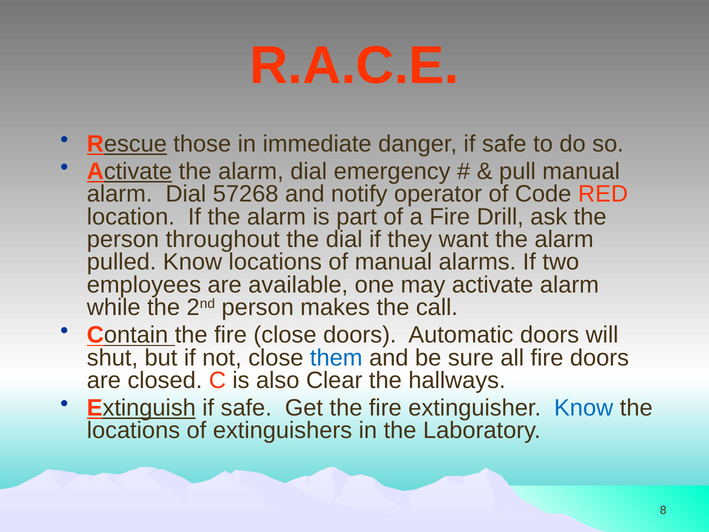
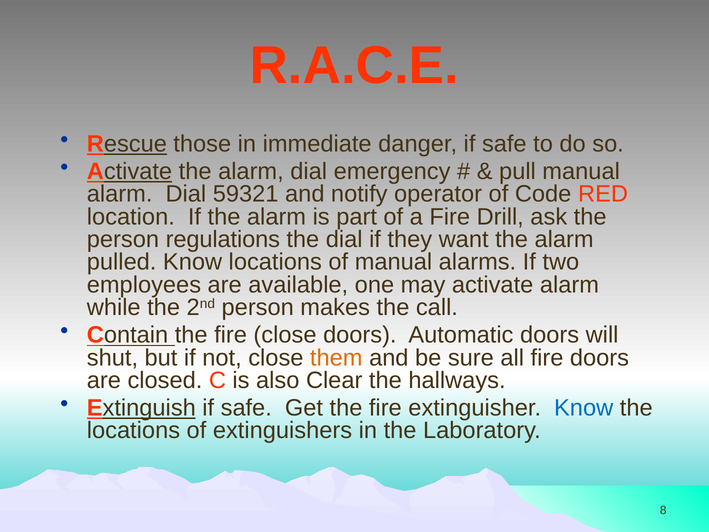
57268: 57268 -> 59321 (246, 194)
throughout: throughout -> regulations (223, 239)
them colour: blue -> orange (336, 358)
